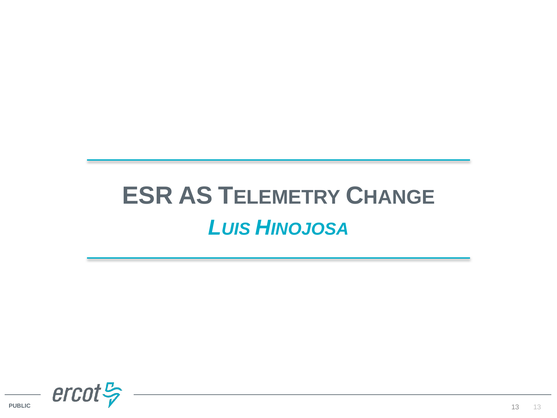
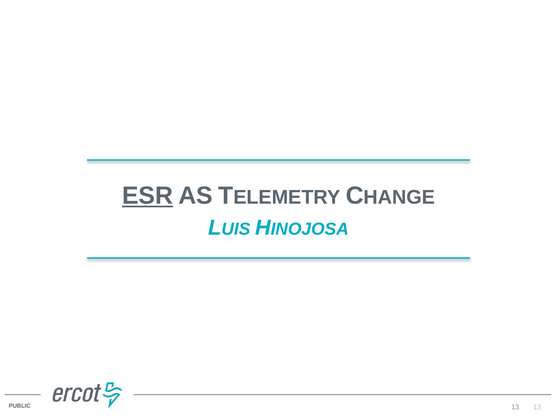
ESR underline: none -> present (148, 196)
